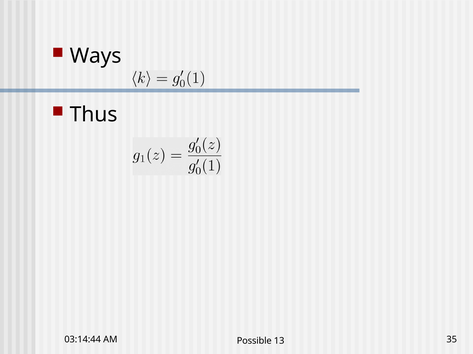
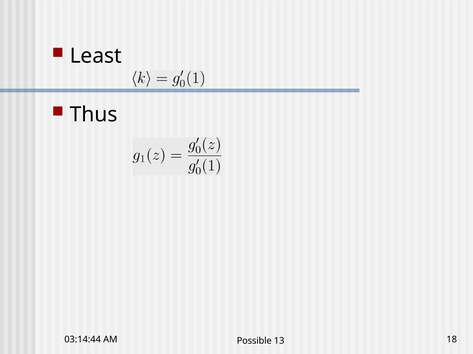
Ways: Ways -> Least (96, 56)
35: 35 -> 18 (452, 340)
